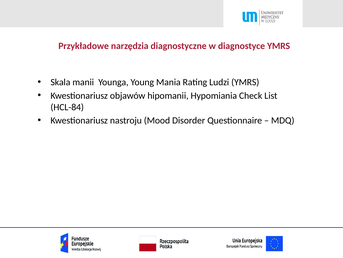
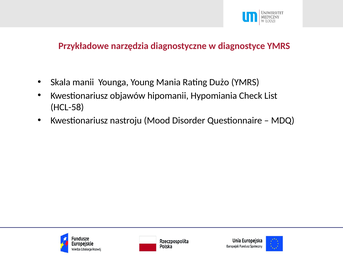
Ludzi: Ludzi -> Dużo (219, 82)
HCL-84: HCL-84 -> HCL-58 (67, 107)
